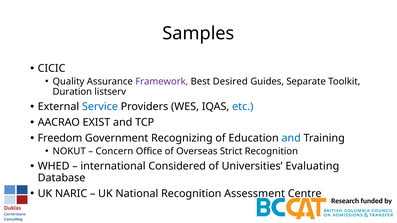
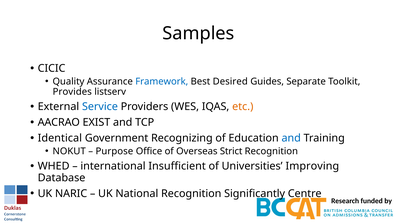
Framework colour: purple -> blue (162, 82)
Duration: Duration -> Provides (72, 92)
etc colour: blue -> orange (243, 107)
Freedom: Freedom -> Identical (60, 138)
Concern: Concern -> Purpose (114, 151)
Considered: Considered -> Insufficient (177, 166)
Evaluating: Evaluating -> Improving (312, 166)
Assessment: Assessment -> Significantly (255, 194)
